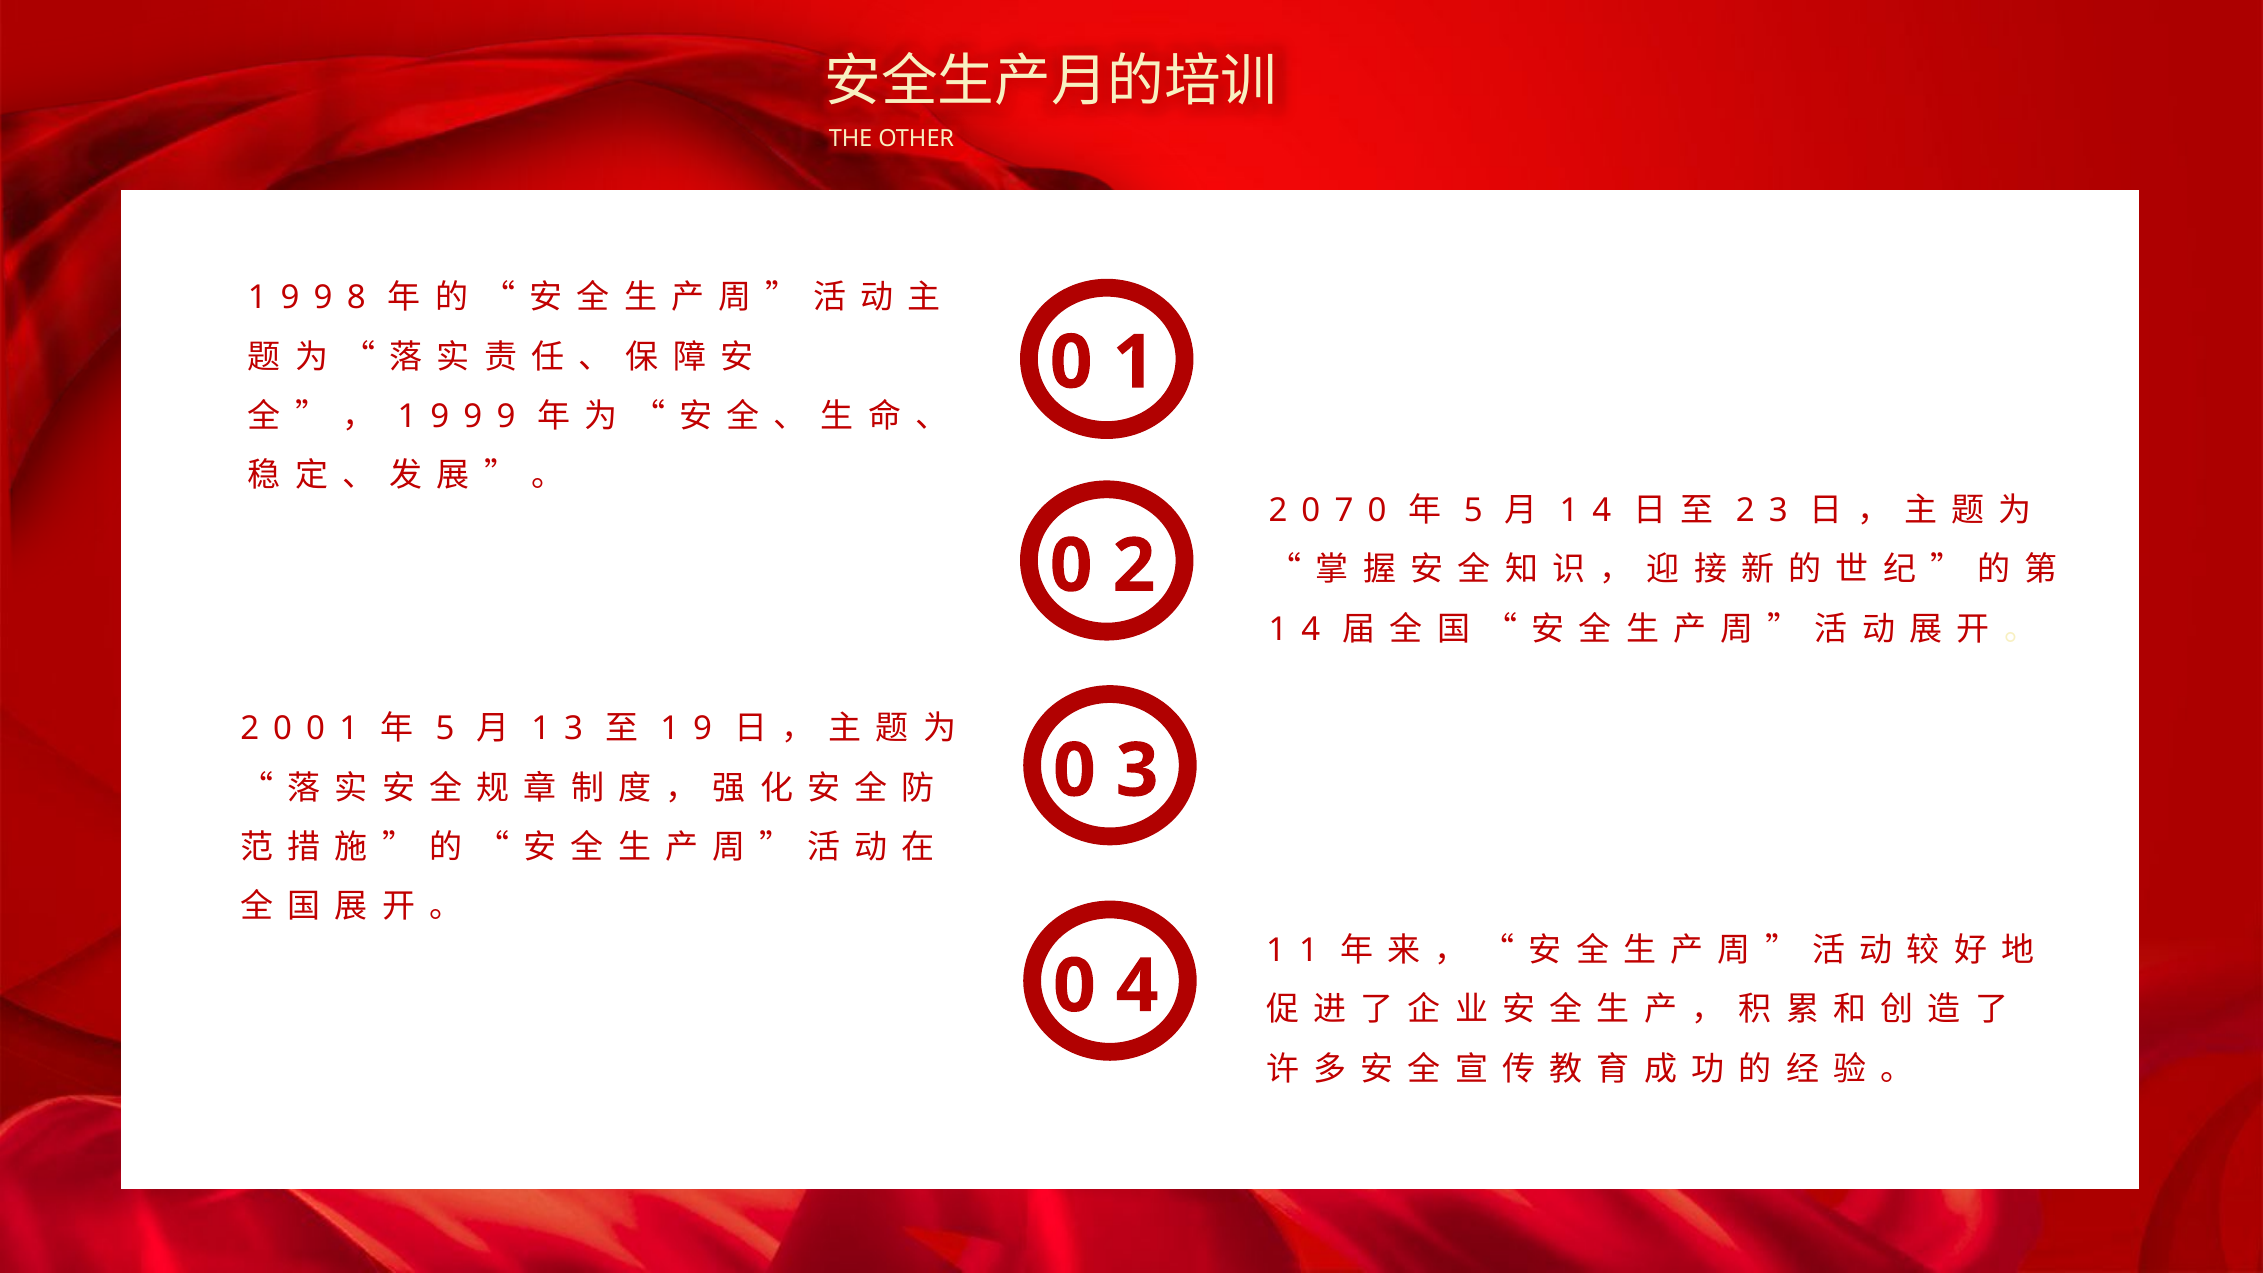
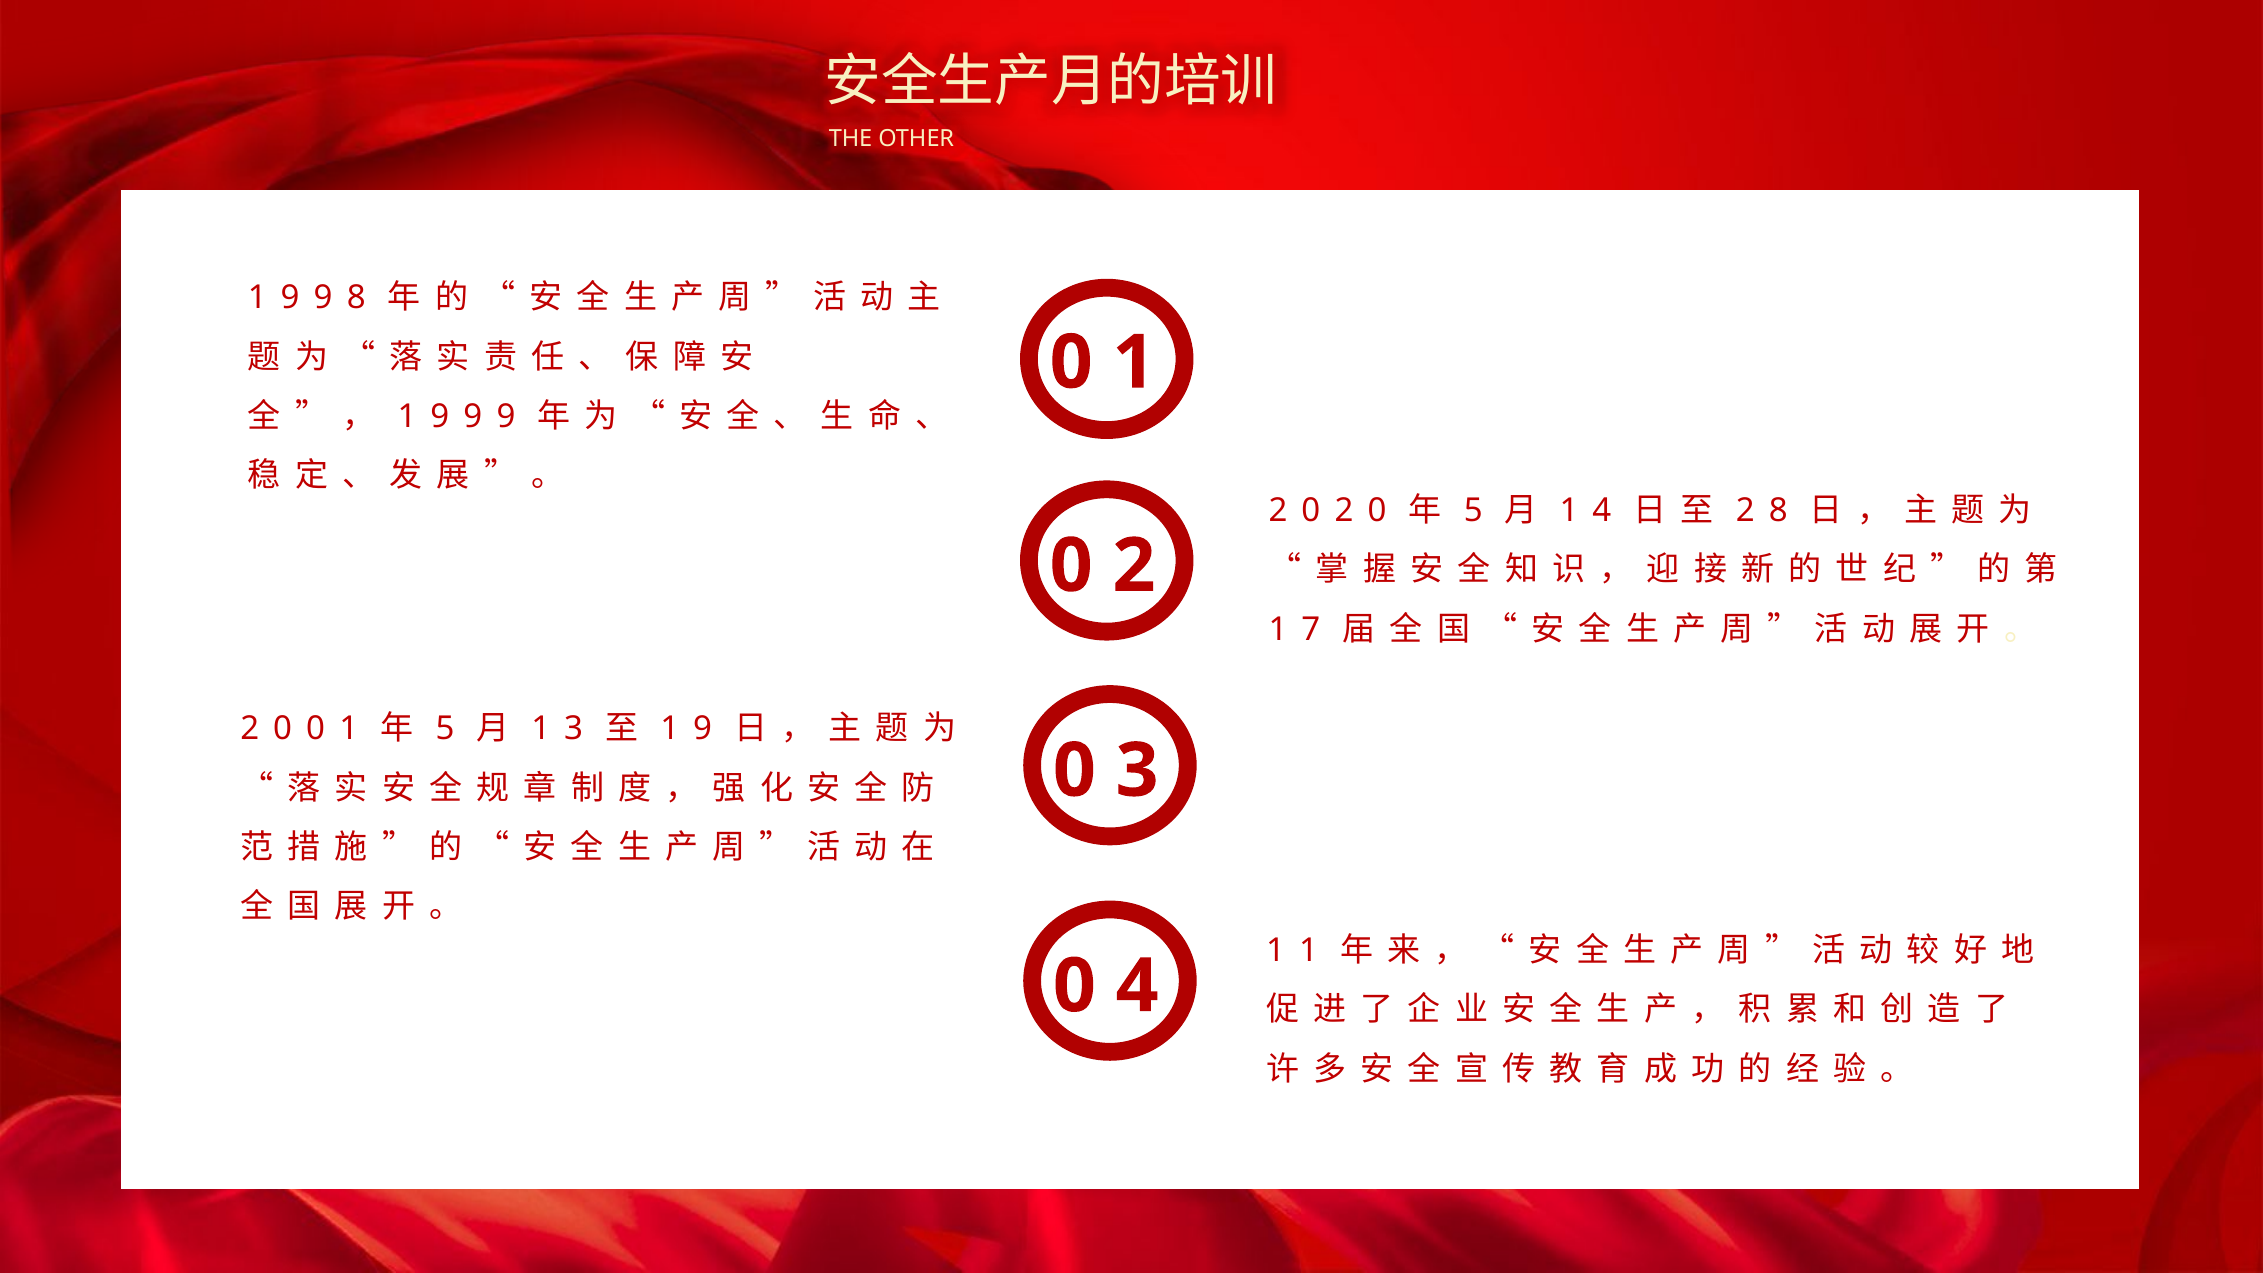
2 0 7: 7 -> 2 (1344, 510)
2 3: 3 -> 8 (1778, 510)
4: 4 -> 7 (1311, 629)
